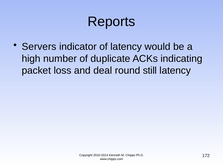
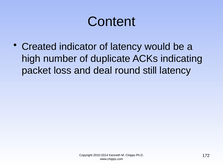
Reports: Reports -> Content (111, 22)
Servers: Servers -> Created (39, 47)
